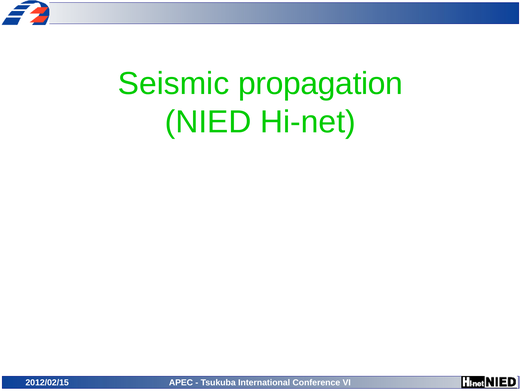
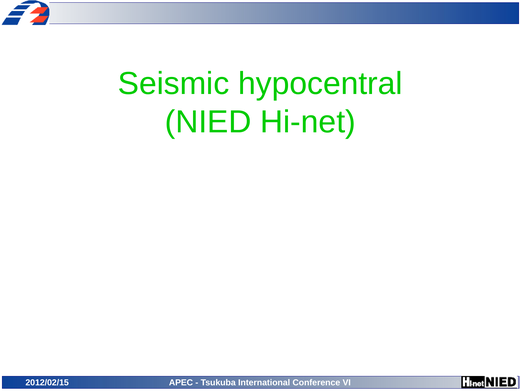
propagation: propagation -> hypocentral (320, 84)
